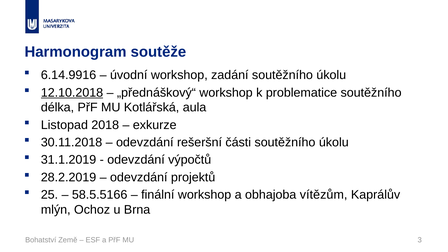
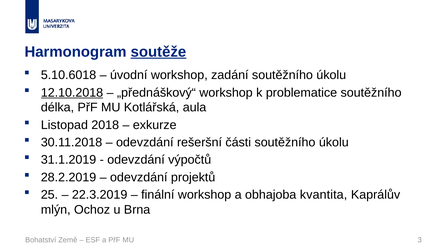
soutěže underline: none -> present (158, 52)
6.14.9916: 6.14.9916 -> 5.10.6018 (69, 75)
58.5.5166: 58.5.5166 -> 22.3.2019 (100, 195)
vítězům: vítězům -> kvantita (324, 195)
